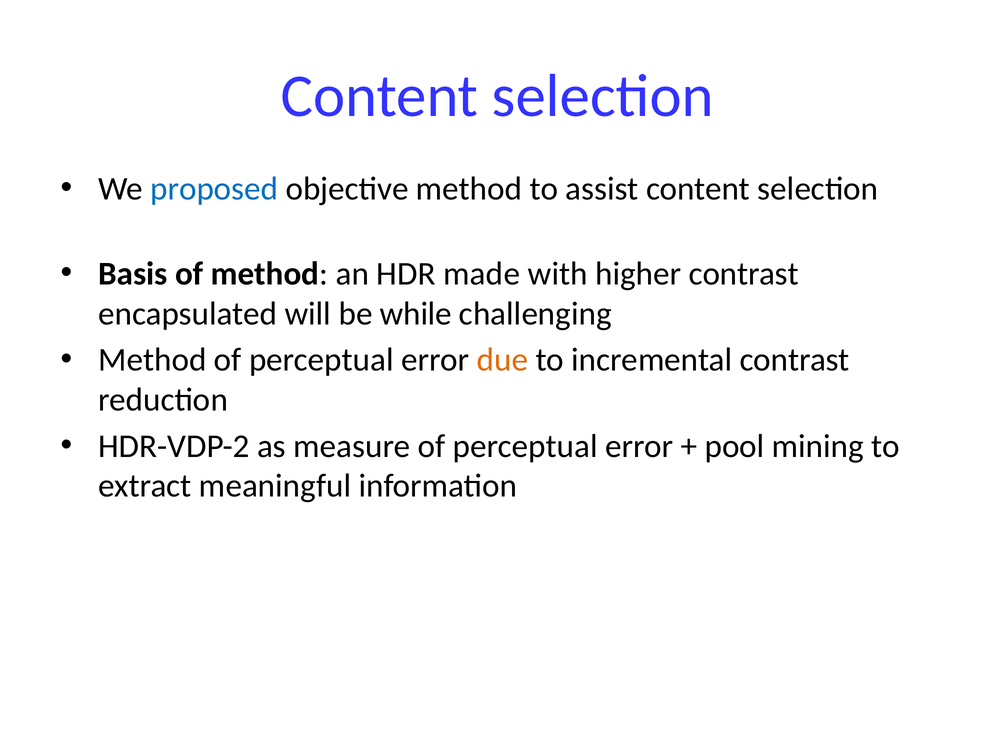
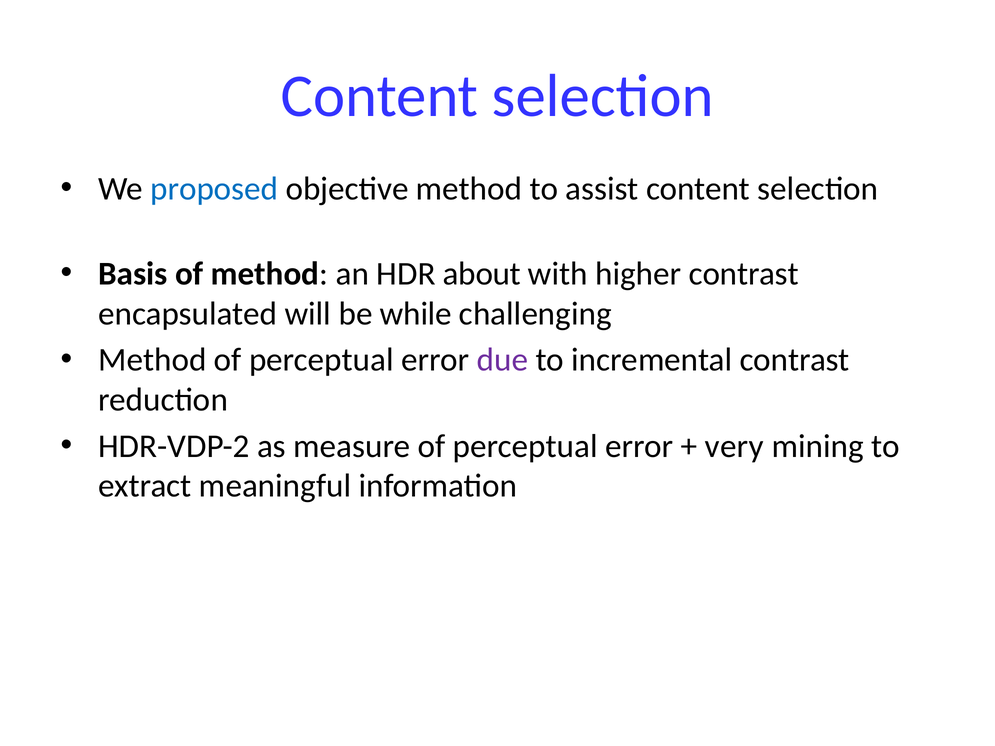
made: made -> about (482, 274)
due colour: orange -> purple (502, 360)
pool: pool -> very (734, 446)
